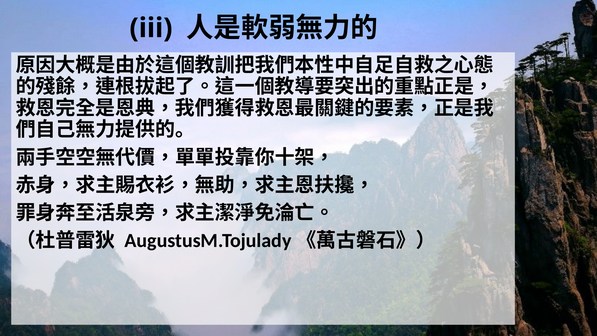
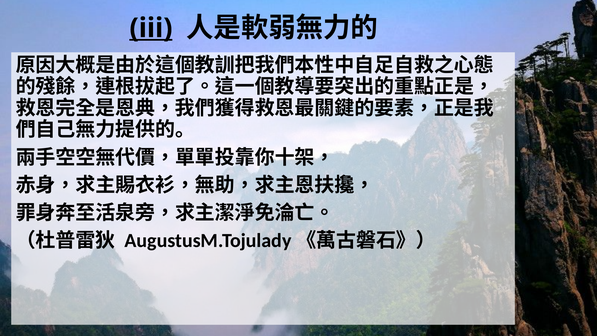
iii underline: none -> present (151, 28)
